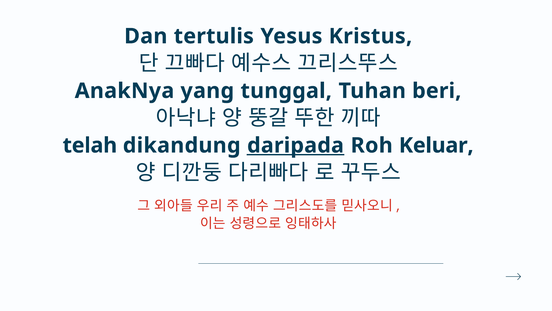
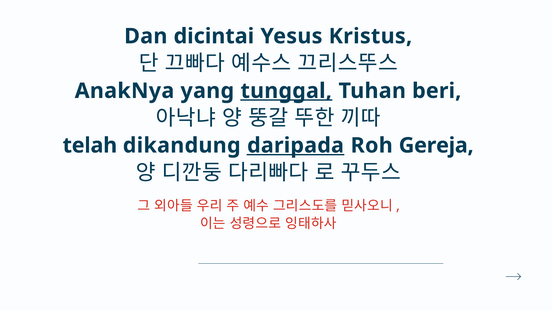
tertulis: tertulis -> dicintai (214, 36)
tunggal underline: none -> present (286, 91)
Keluar: Keluar -> Gereja (436, 145)
